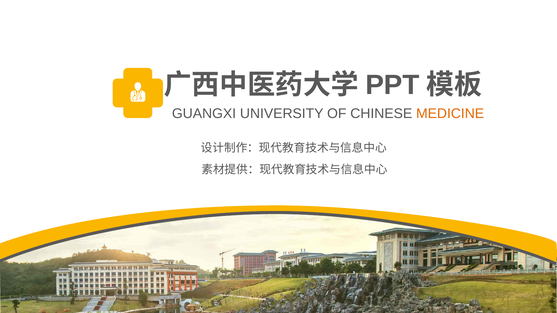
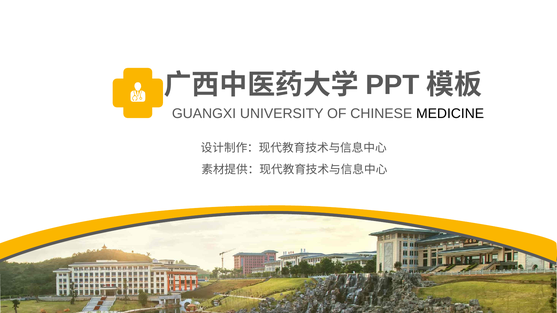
MEDICINE colour: orange -> black (450, 114)
